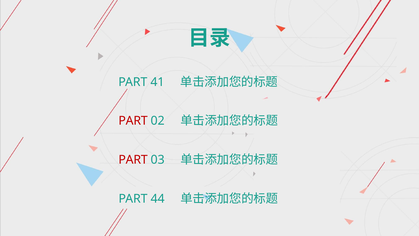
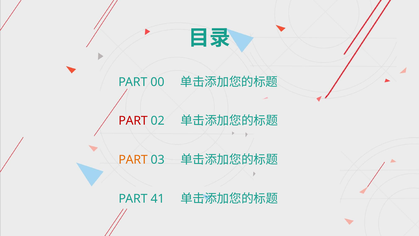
41: 41 -> 00 (157, 82)
PART colour: red -> orange (133, 160)
44: 44 -> 41 (158, 198)
